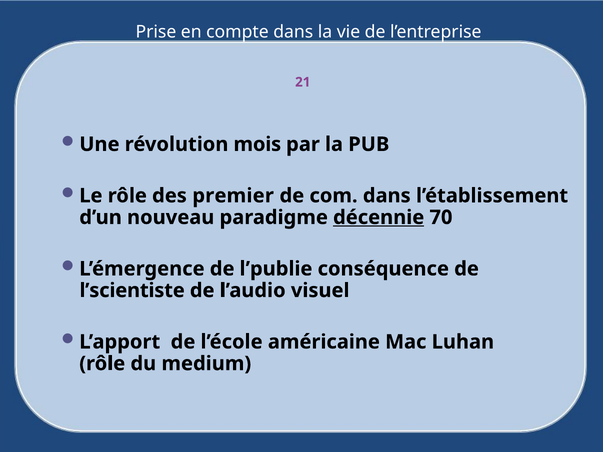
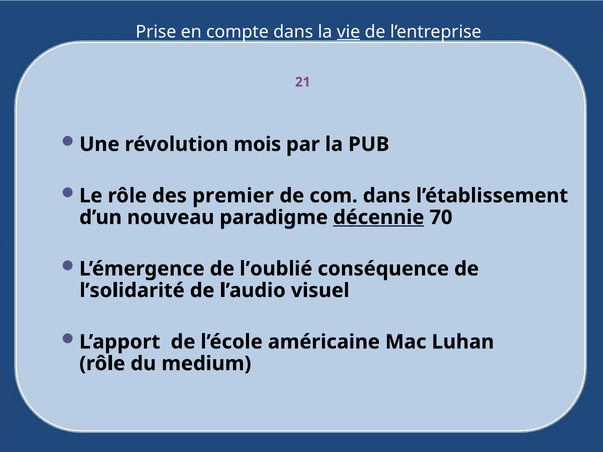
vie underline: none -> present (348, 32)
l’publie: l’publie -> l’oublié (276, 269)
l’scientiste: l’scientiste -> l’solidarité (132, 291)
